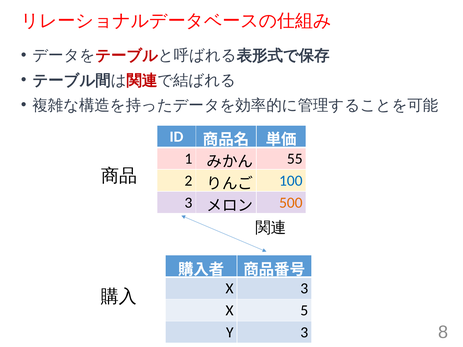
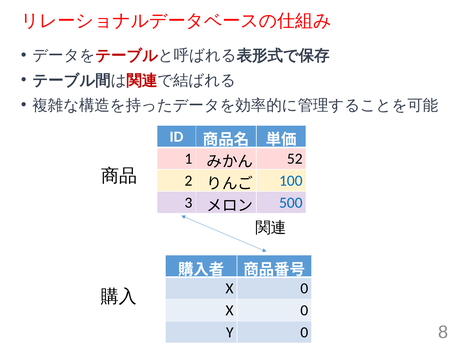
55: 55 -> 52 (295, 159)
500 colour: orange -> blue (291, 203)
3: 3 -> 0 (304, 289)
5: 5 -> 0 (304, 311)
Y 3: 3 -> 0 (304, 333)
